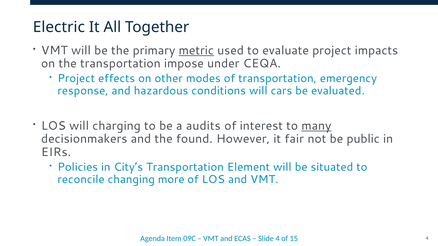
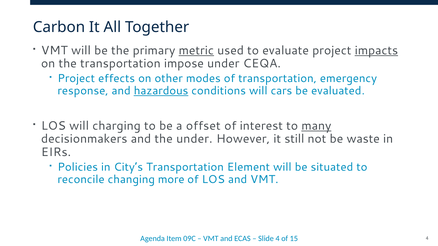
Electric: Electric -> Carbon (59, 27)
impacts underline: none -> present (376, 51)
hazardous underline: none -> present (161, 91)
audits: audits -> offset (203, 126)
the found: found -> under (194, 139)
fair: fair -> still (294, 139)
public: public -> waste (363, 139)
